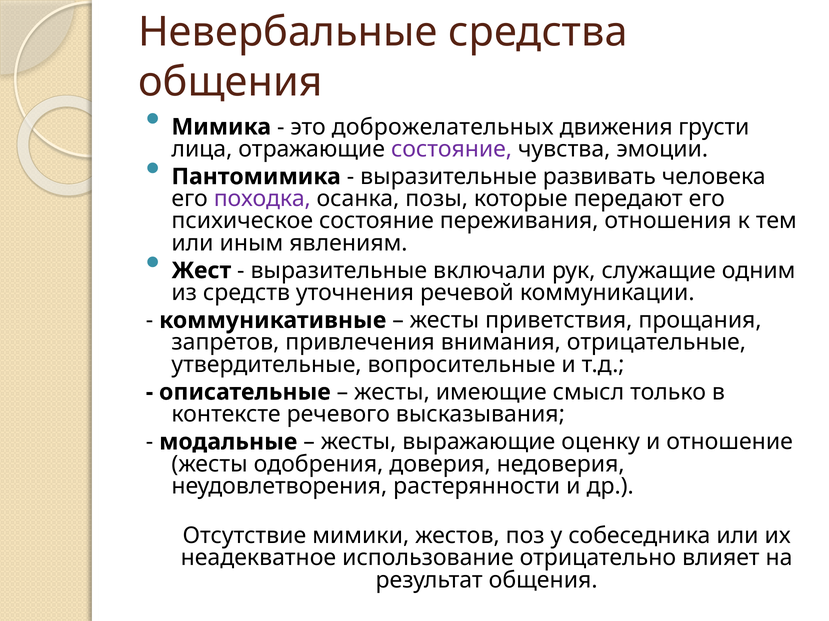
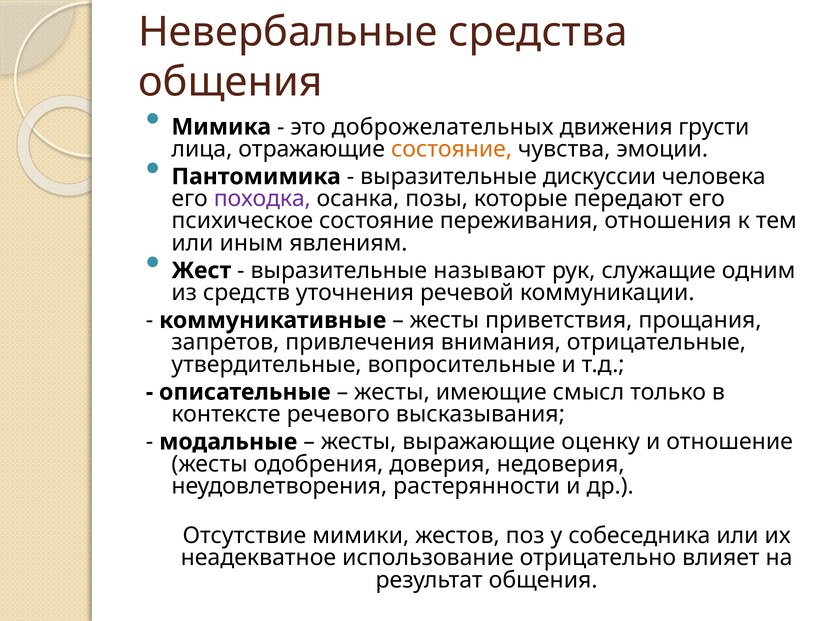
состояние colour: purple -> orange (452, 149)
развивать: развивать -> дискуссии (599, 177)
включали: включали -> называют (489, 271)
